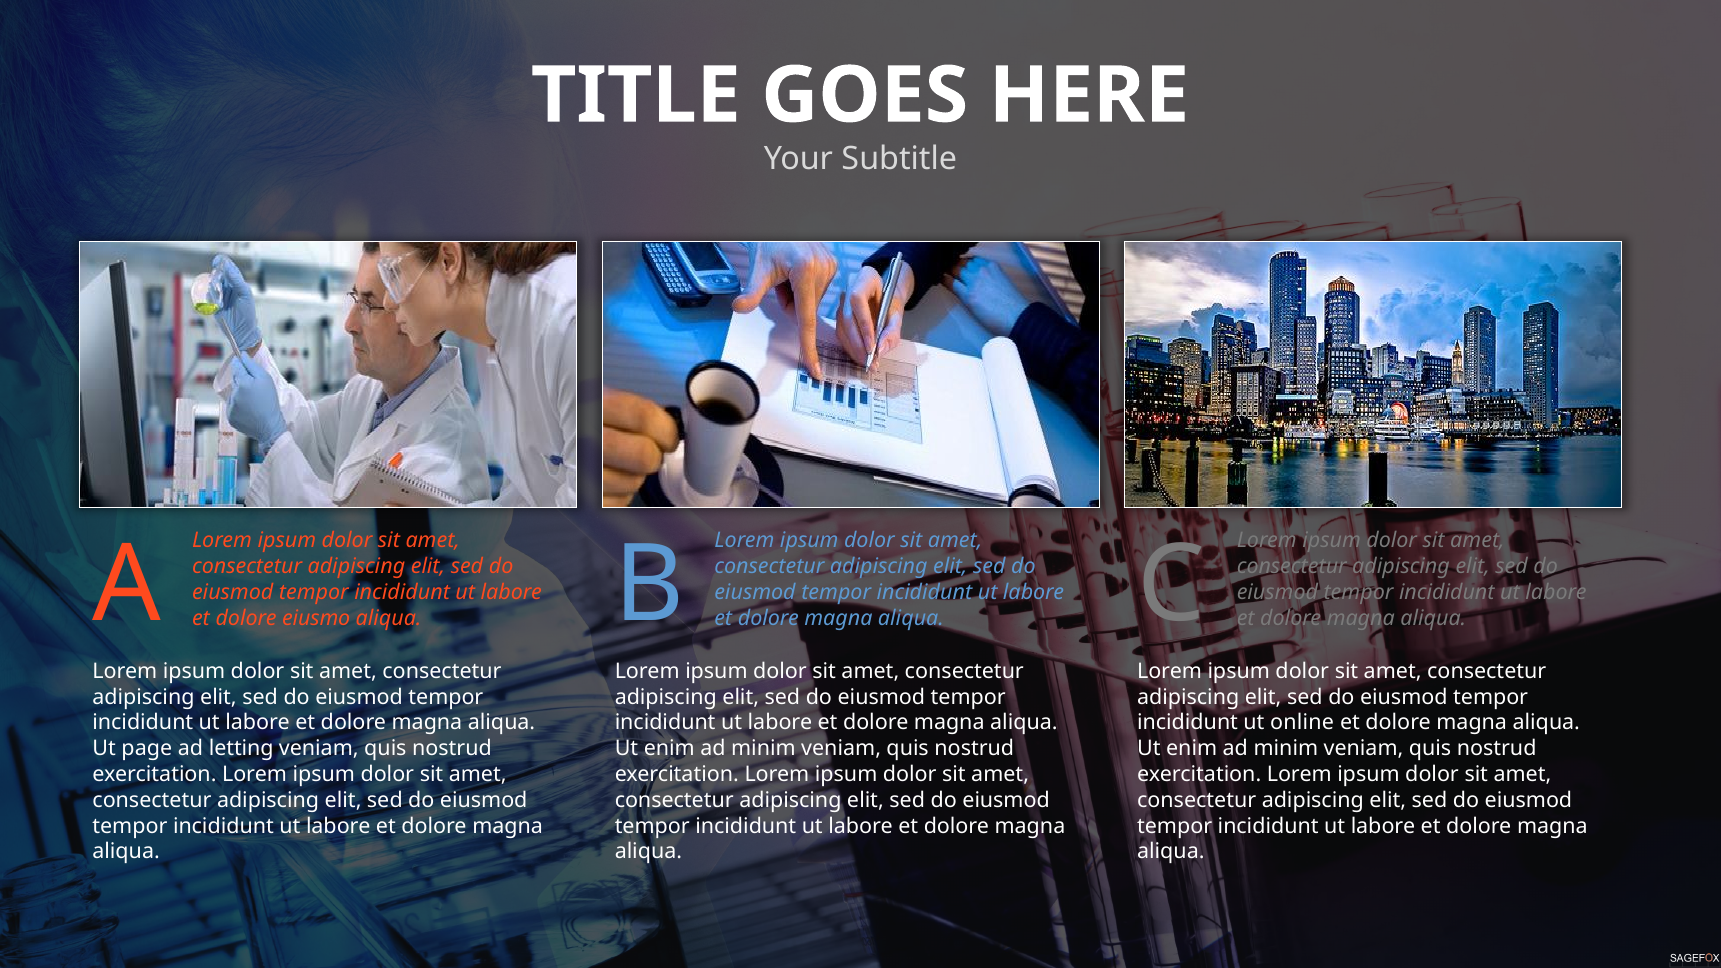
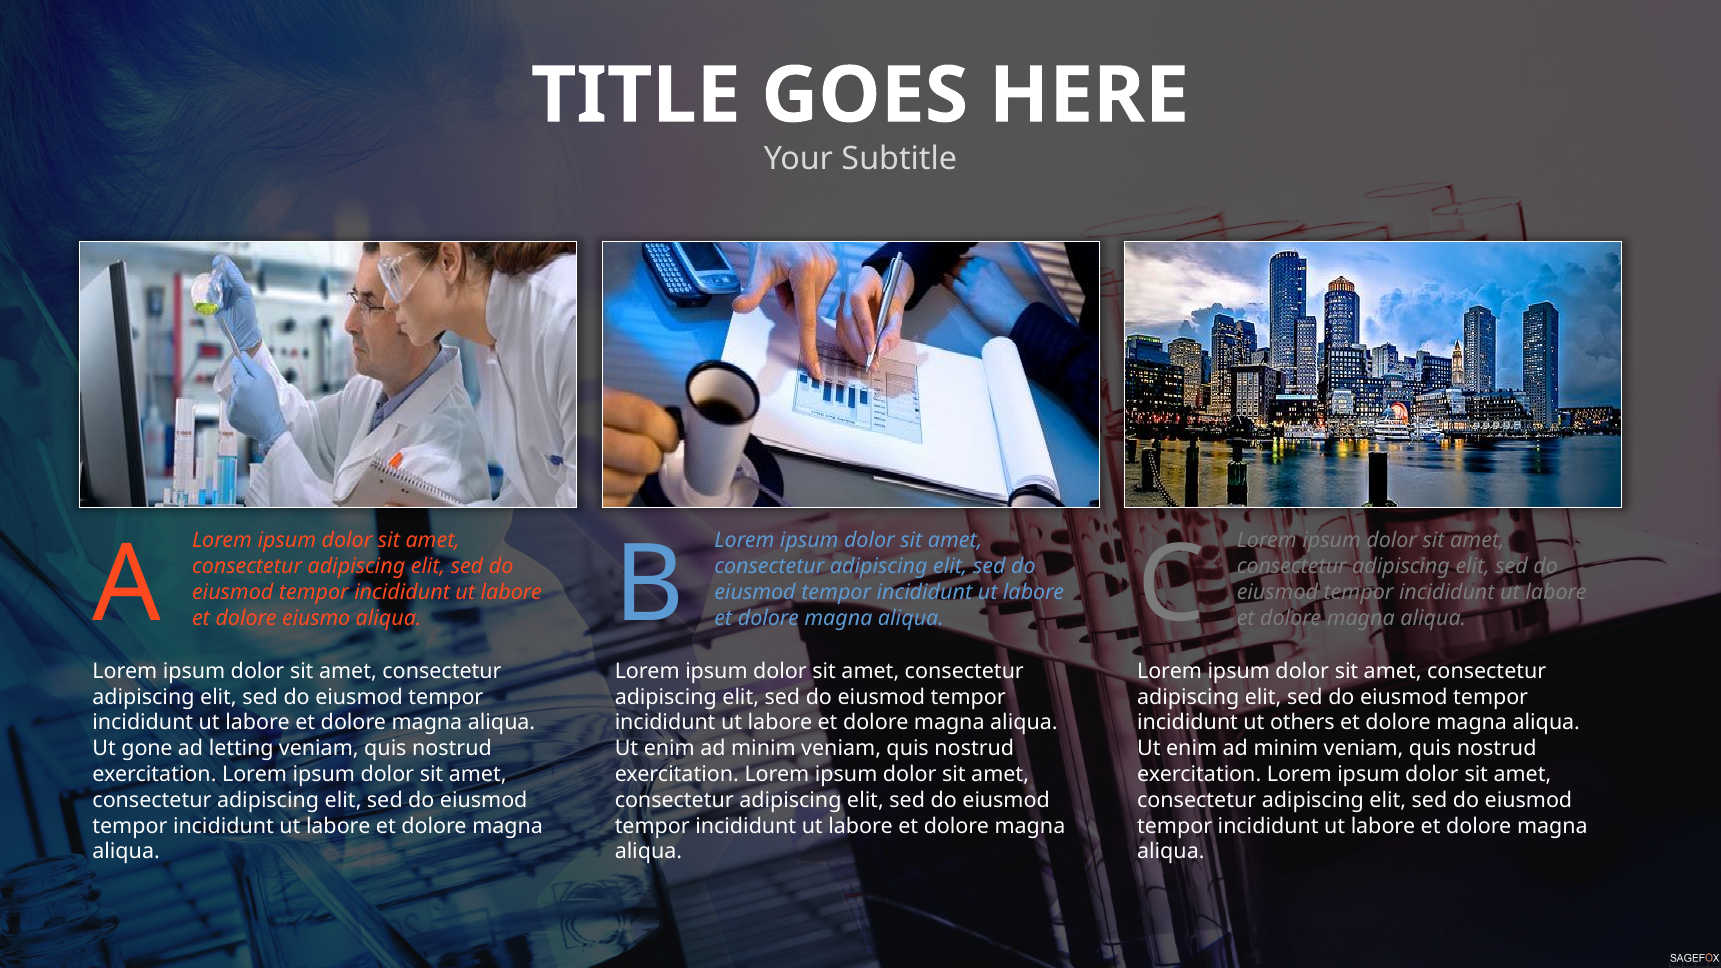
online: online -> others (1302, 723)
page: page -> gone (147, 749)
